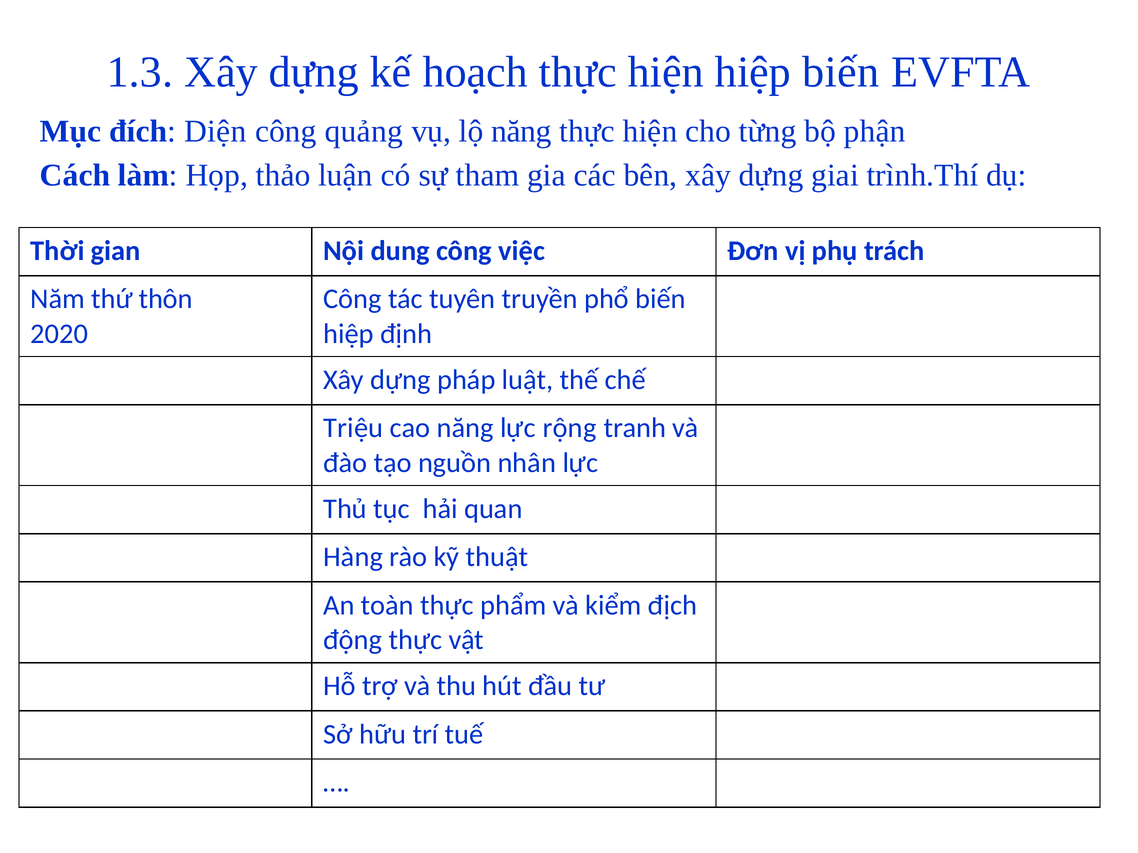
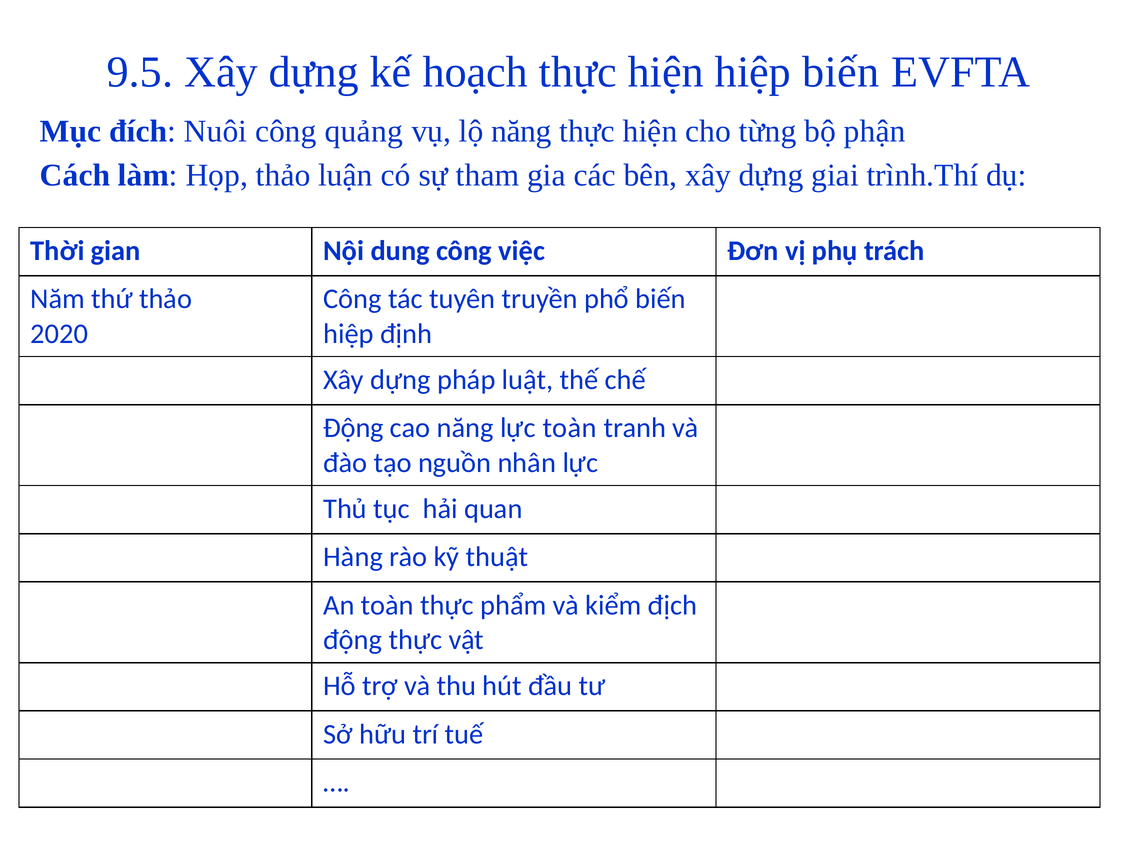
1.3: 1.3 -> 9.5 (140, 72)
Diện: Diện -> Nuôi (216, 131)
thứ thôn: thôn -> thảo (166, 299)
Triệu: Triệu -> Động (353, 428)
lực rộng: rộng -> toàn (570, 428)
